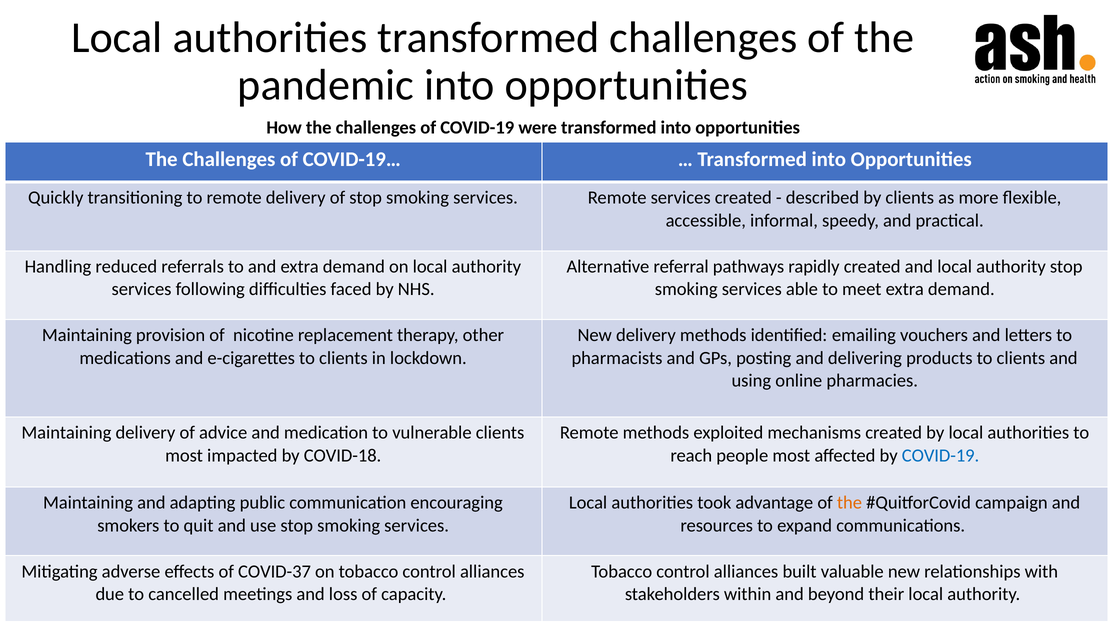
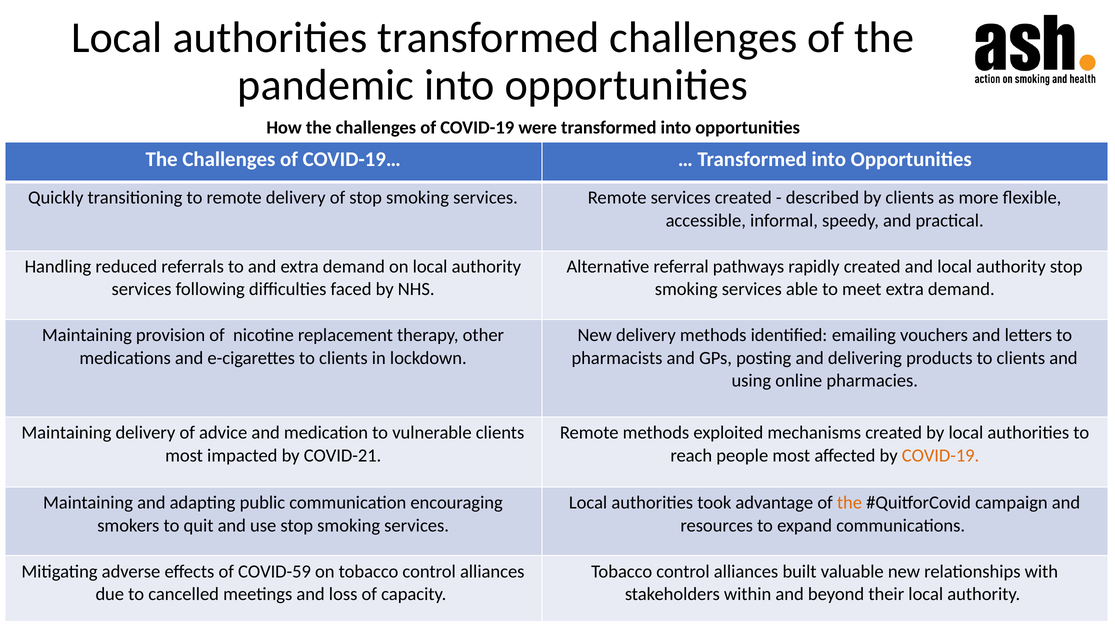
COVID-18: COVID-18 -> COVID-21 (343, 456)
COVID-19 colour: blue -> orange (941, 456)
COVID-37: COVID-37 -> COVID-59 (275, 572)
